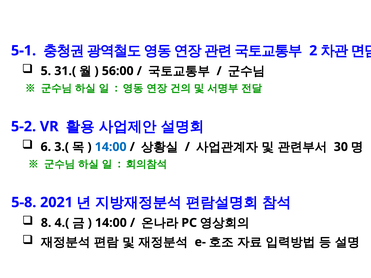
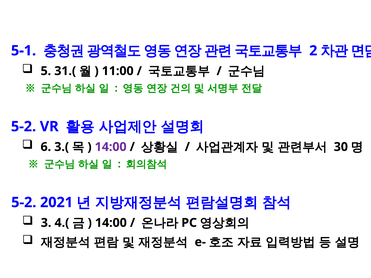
56:00: 56:00 -> 11:00 (118, 71)
14:00 colour: blue -> purple (111, 147)
5-8: 5-8 -> 5-2 (24, 203)
8: 8 -> 3 (46, 223)
